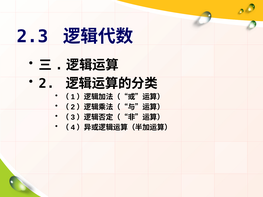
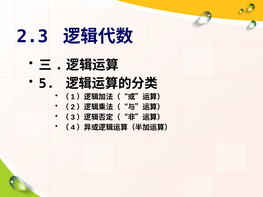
2: 2 -> 5 (47, 84)
